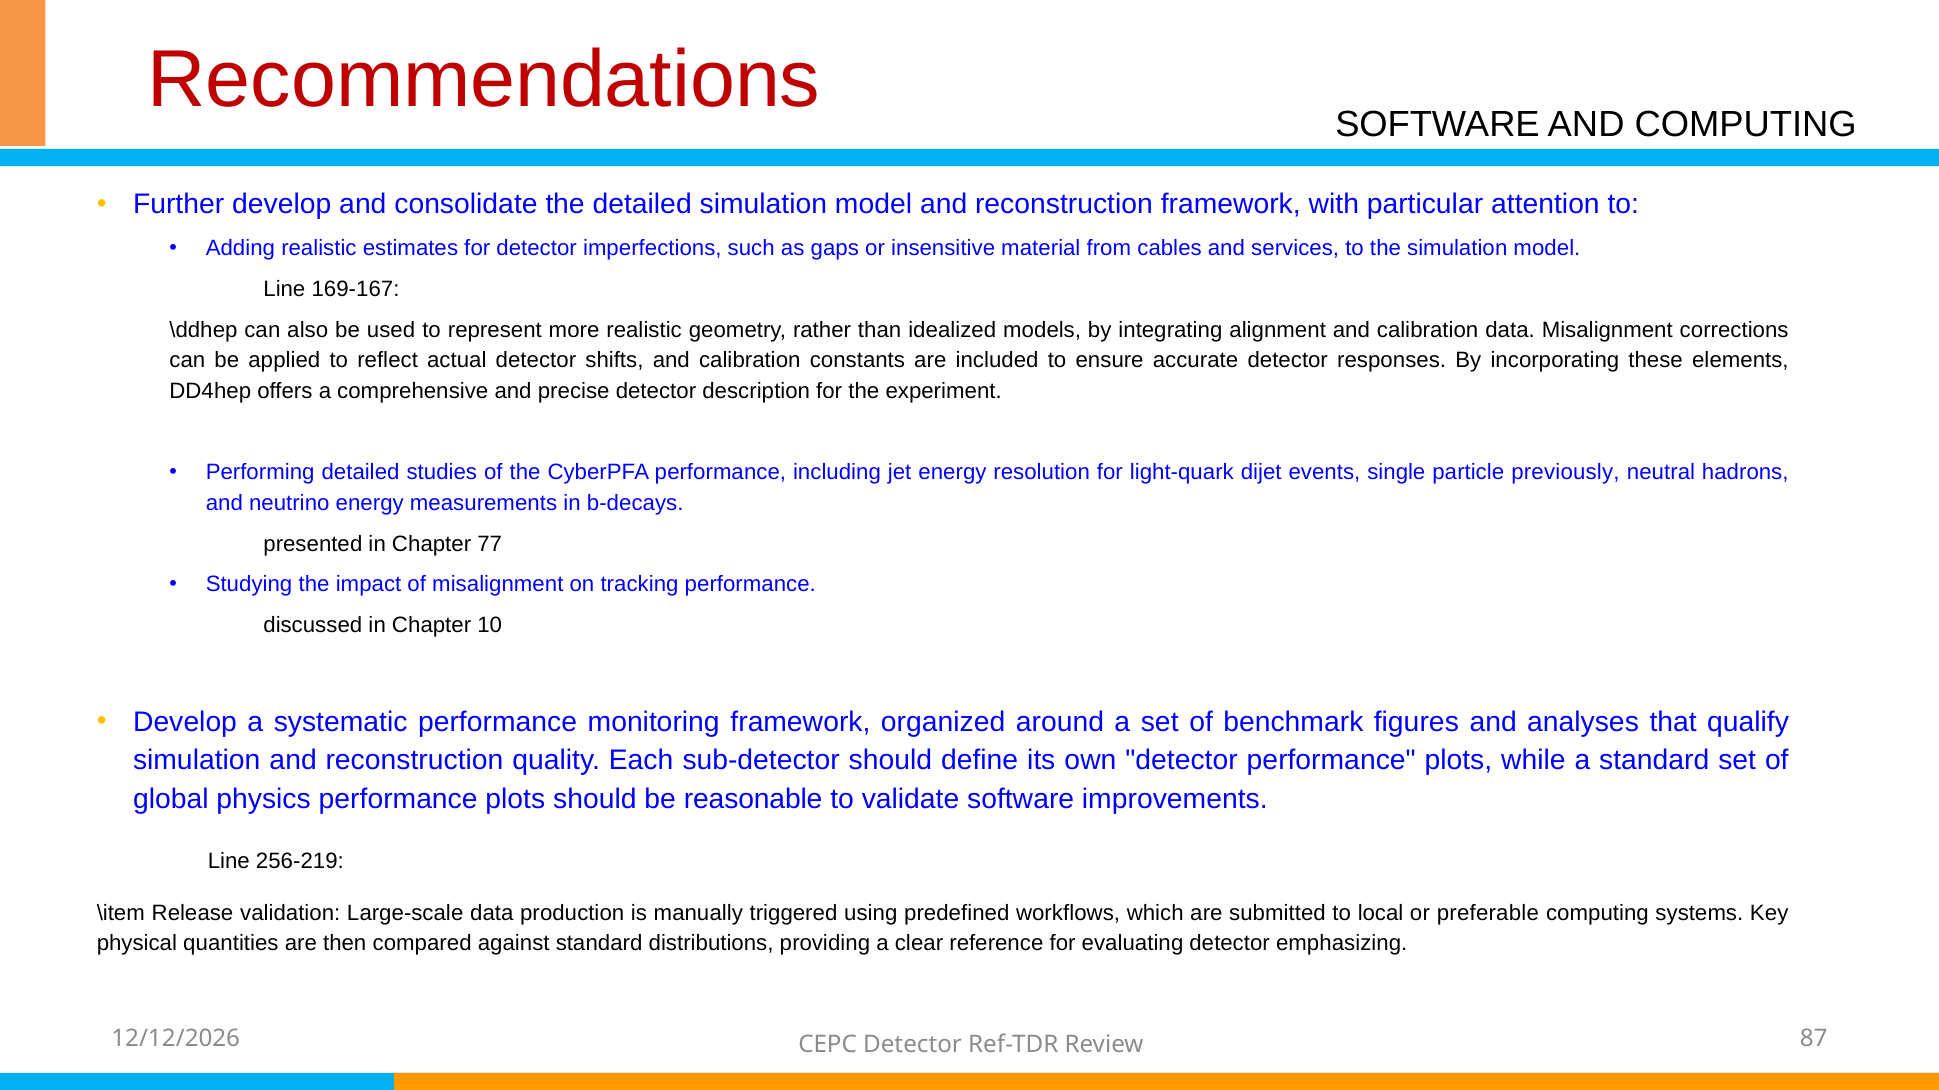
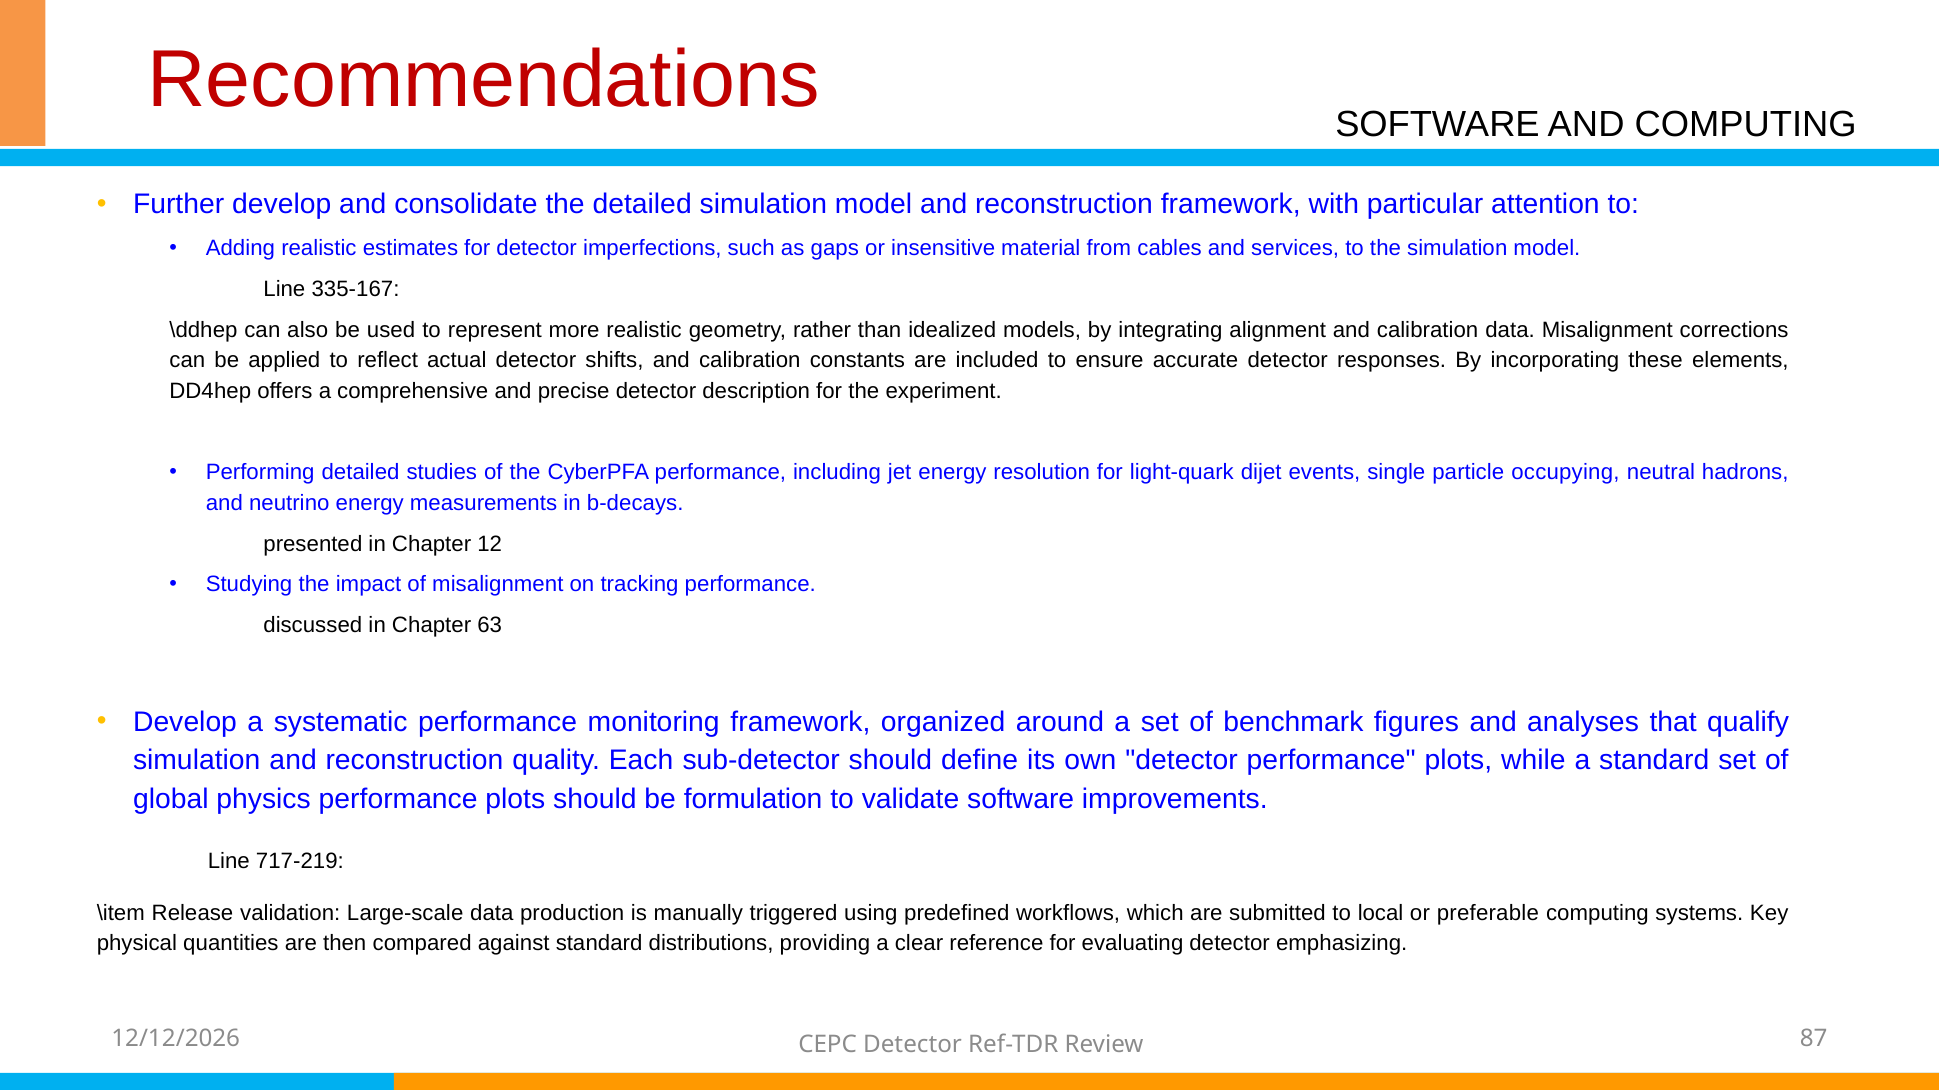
169-167: 169-167 -> 335-167 (356, 289)
previously: previously -> occupying (1565, 473)
77: 77 -> 12 (490, 544)
10: 10 -> 63 (490, 625)
reasonable: reasonable -> formulation (753, 800)
256-219: 256-219 -> 717-219 (300, 861)
